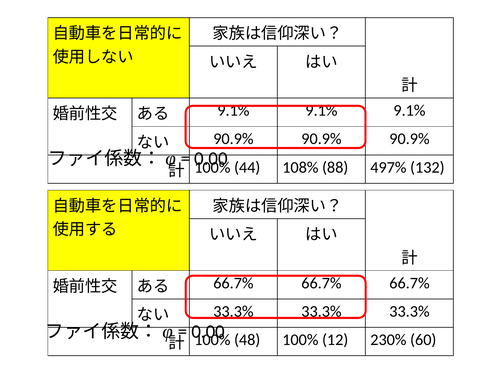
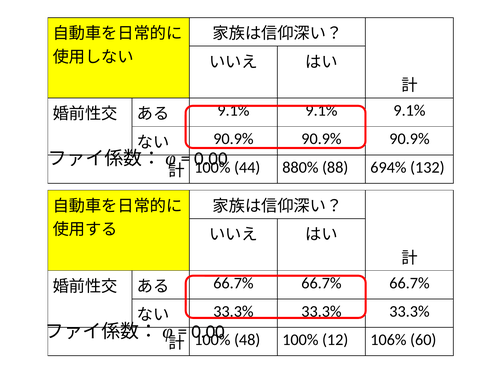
108%: 108% -> 880% (300, 167)
497%: 497% -> 694% (388, 167)
230%: 230% -> 106% (388, 339)
